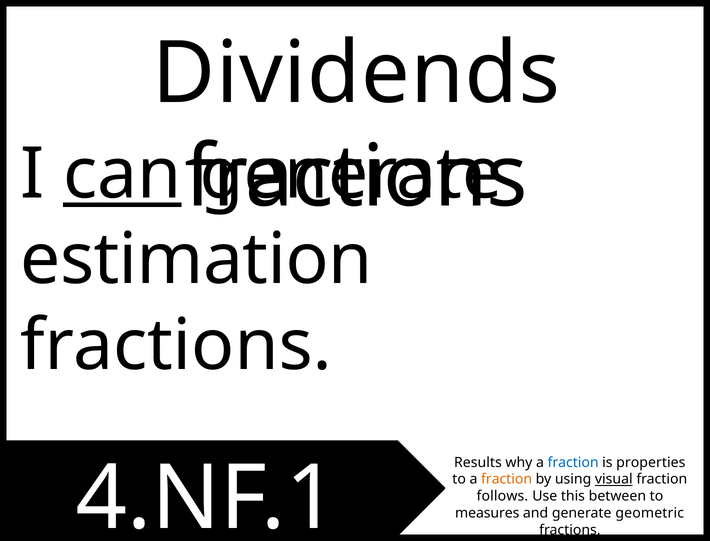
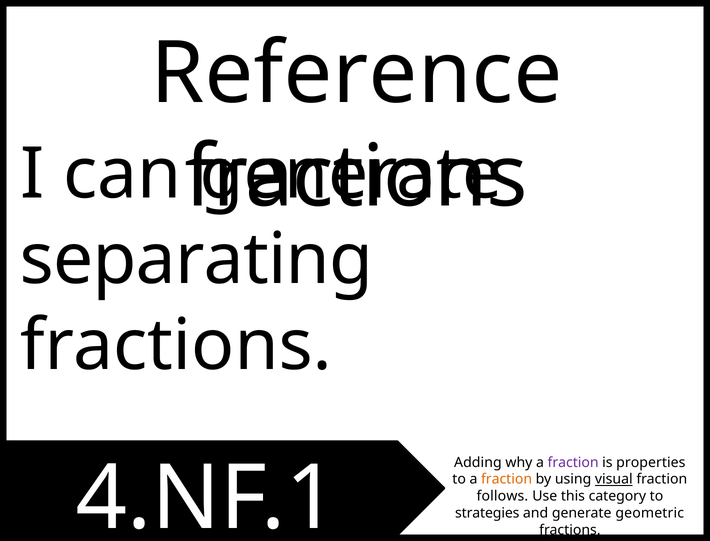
Dividends: Dividends -> Reference (356, 73)
can underline: present -> none (122, 174)
estimation: estimation -> separating (196, 260)
Results: Results -> Adding (478, 462)
fraction colour: blue -> purple (573, 462)
between: between -> category (617, 496)
measures: measures -> strategies (487, 513)
